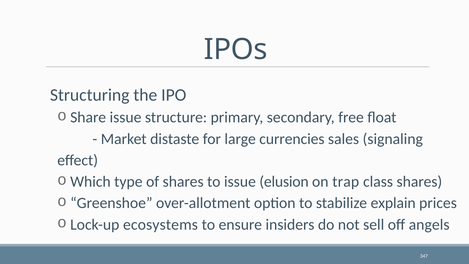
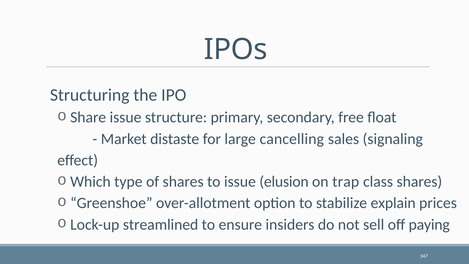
currencies: currencies -> cancelling (292, 139)
ecosystems: ecosystems -> streamlined (161, 224)
angels: angels -> paying (429, 224)
